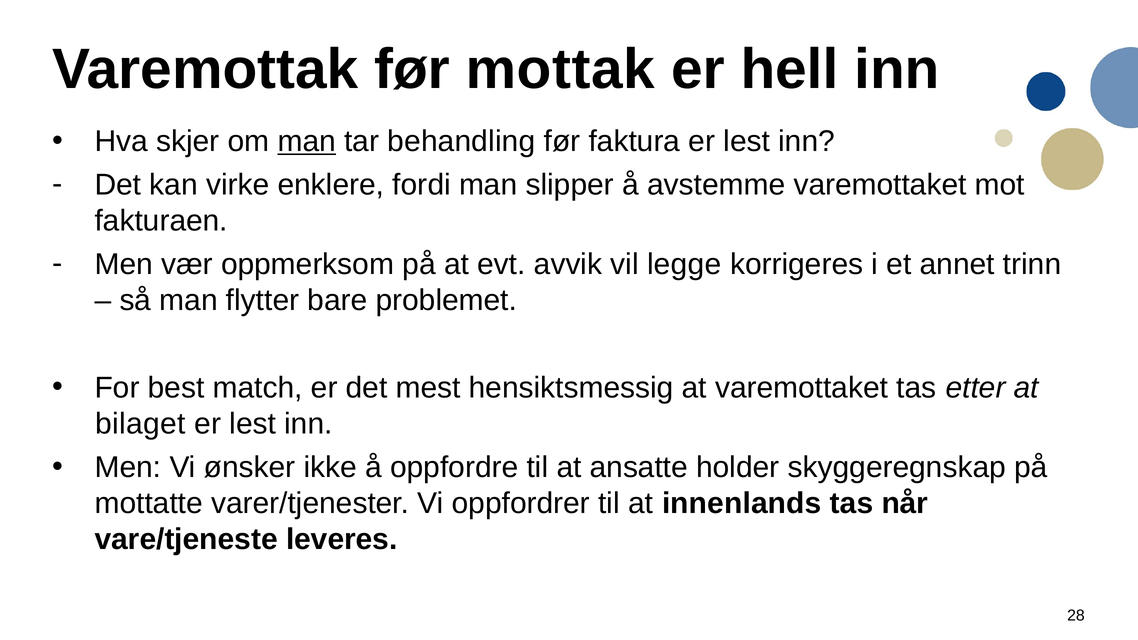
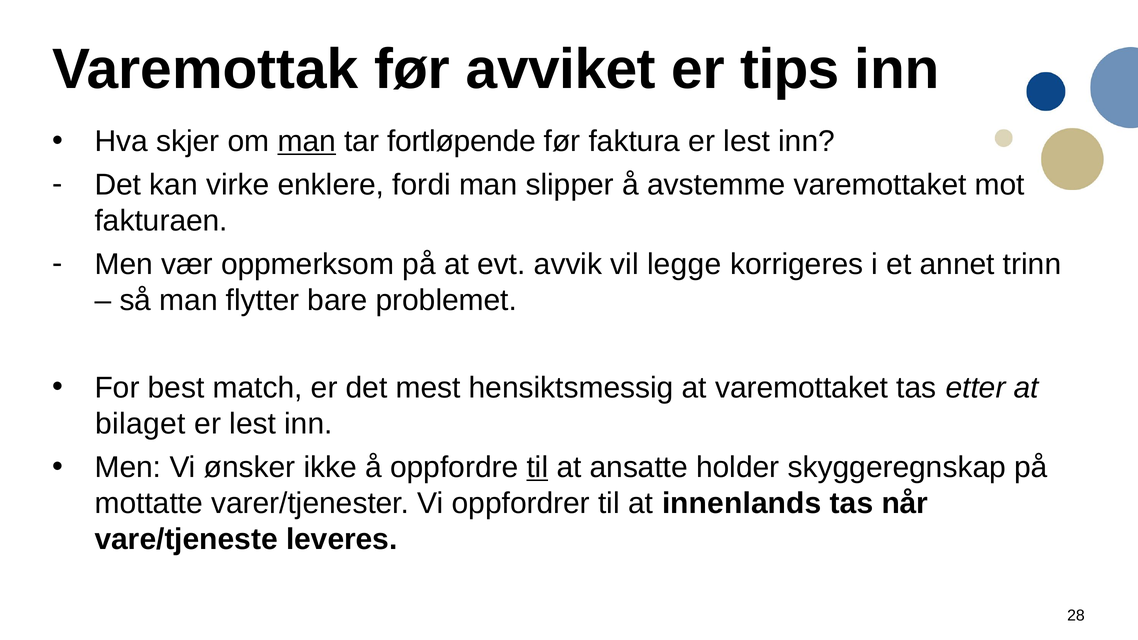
mottak: mottak -> avviket (561, 69)
hell: hell -> tips (790, 69)
behandling: behandling -> fortløpende (462, 141)
til underline: none -> present (537, 467)
